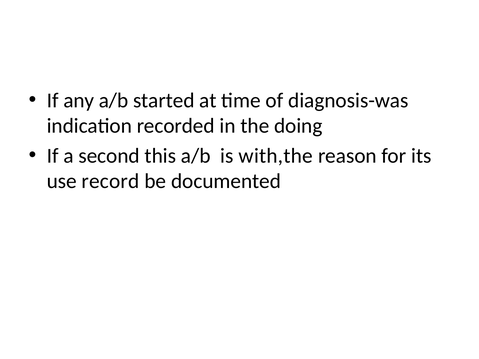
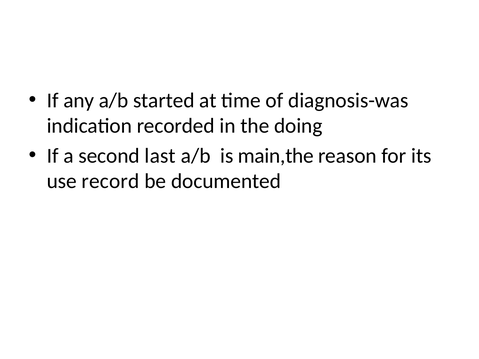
this: this -> last (160, 156)
with,the: with,the -> main,the (276, 156)
